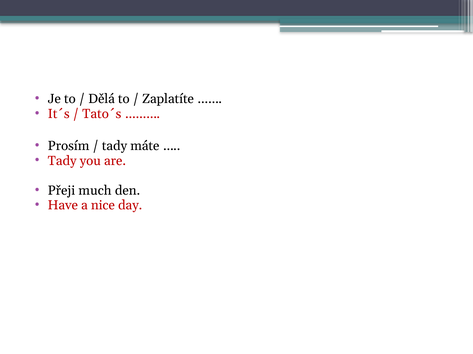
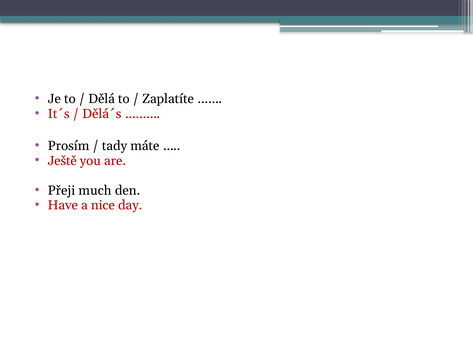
Tato´s: Tato´s -> Dělá´s (102, 114)
Tady: Tady -> Ještě (62, 161)
